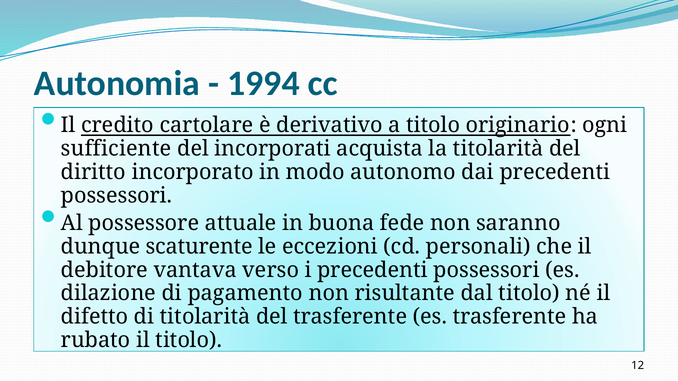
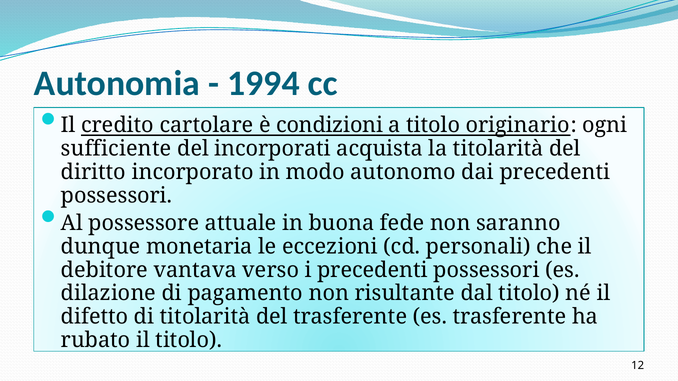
derivativo: derivativo -> condizioni (330, 125)
scaturente: scaturente -> monetaria (199, 247)
